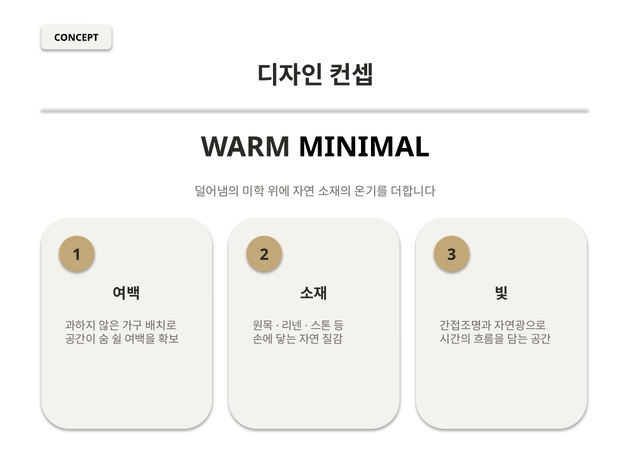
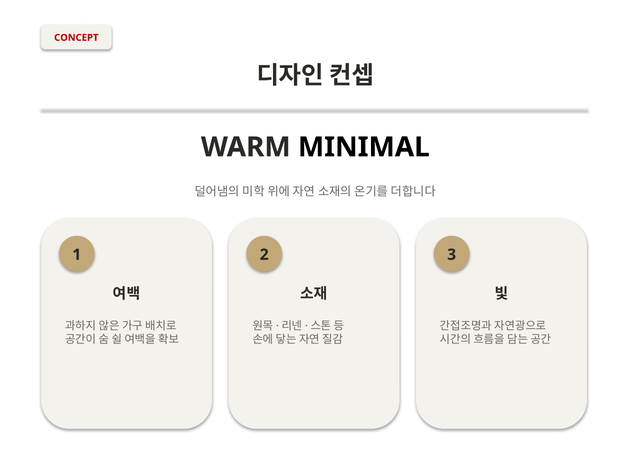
CONCEPT colour: black -> red (76, 38)
